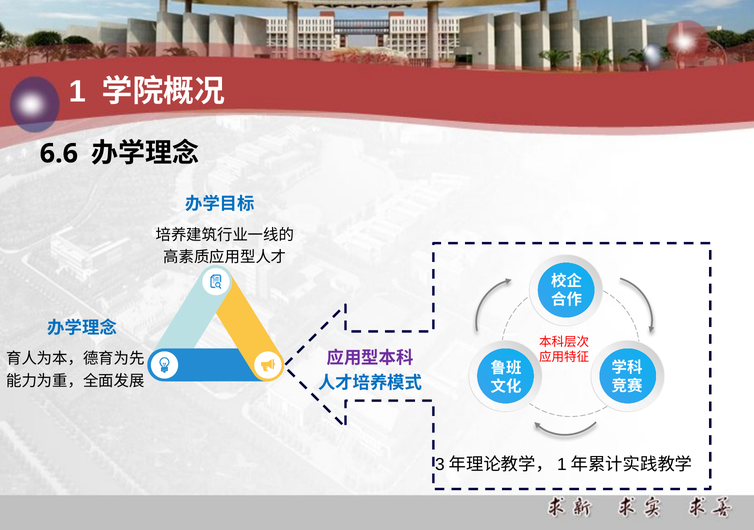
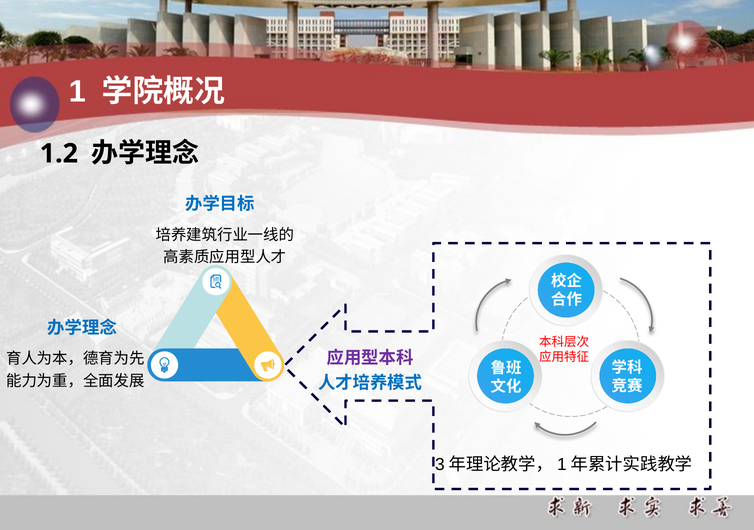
6.6: 6.6 -> 1.2 (59, 154)
